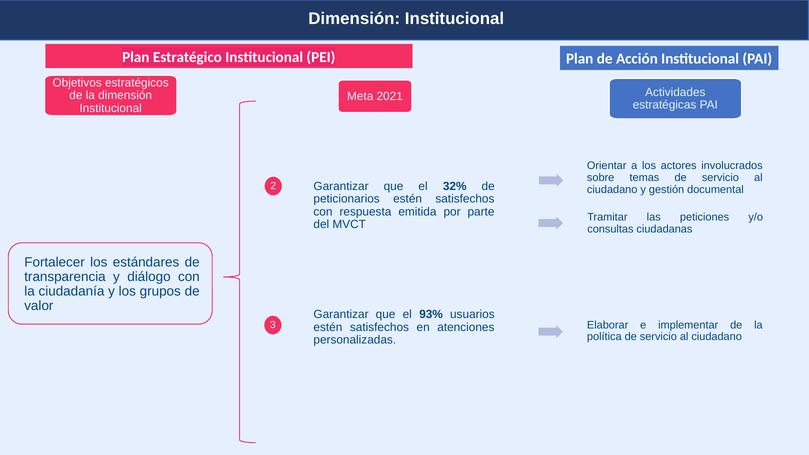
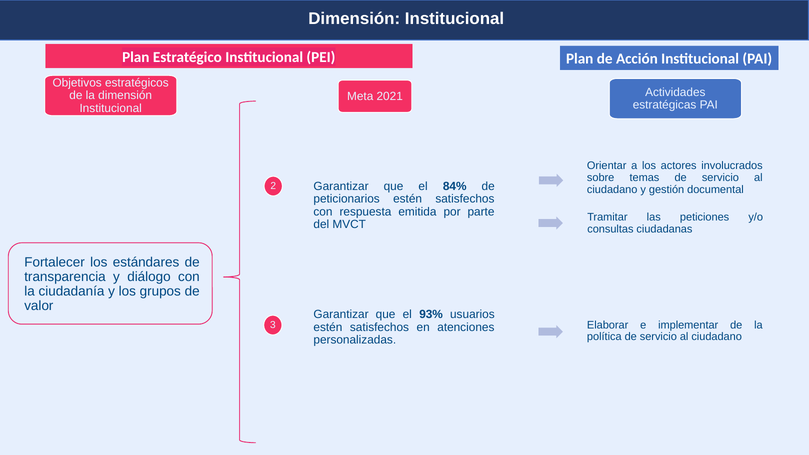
32%: 32% -> 84% (455, 186)
